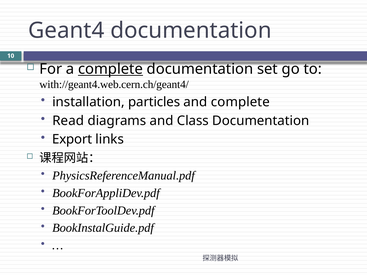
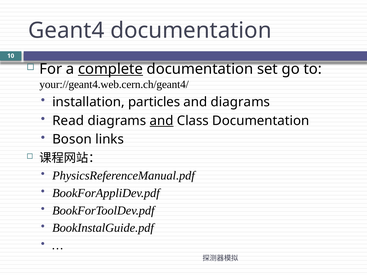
with://geant4.web.cern.ch/geant4/: with://geant4.web.cern.ch/geant4/ -> your://geant4.web.cern.ch/geant4/ (114, 84)
and complete: complete -> diagrams (240, 102)
and underline: none -> present (162, 121)
Export: Export -> Boson (72, 139)
